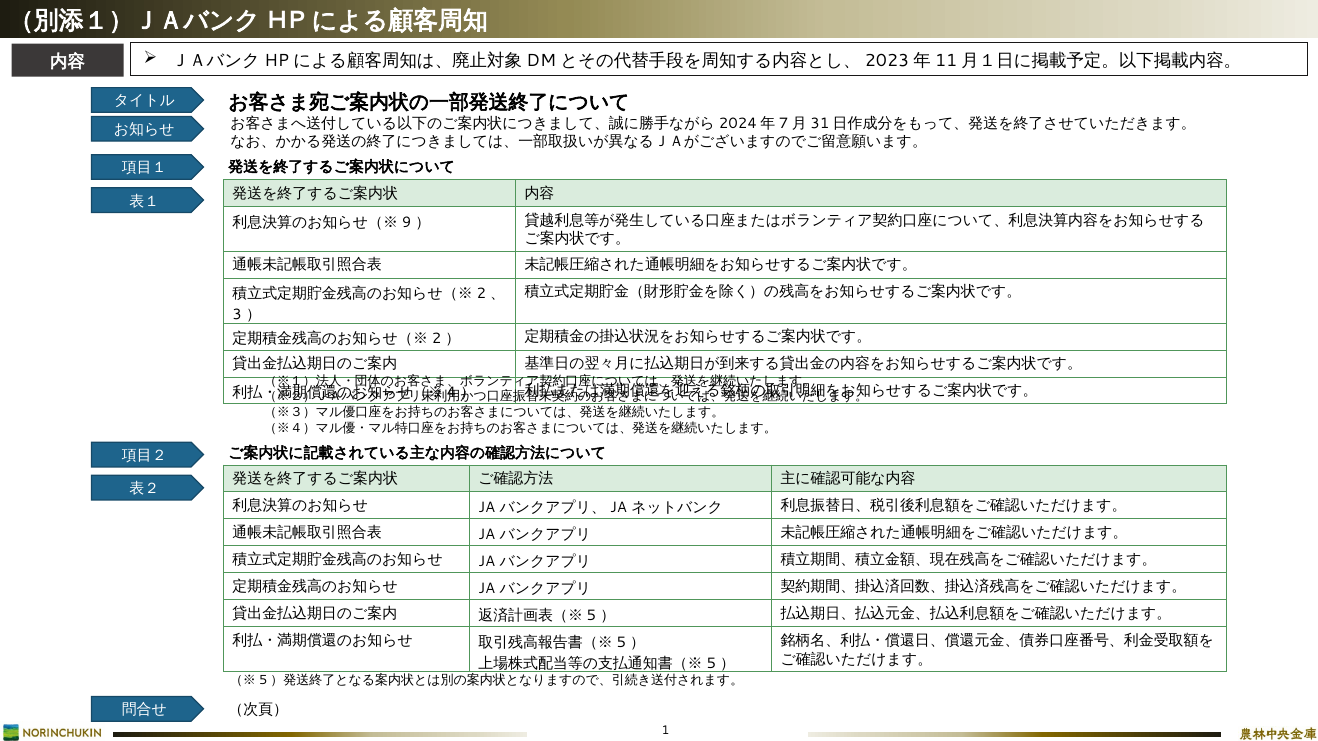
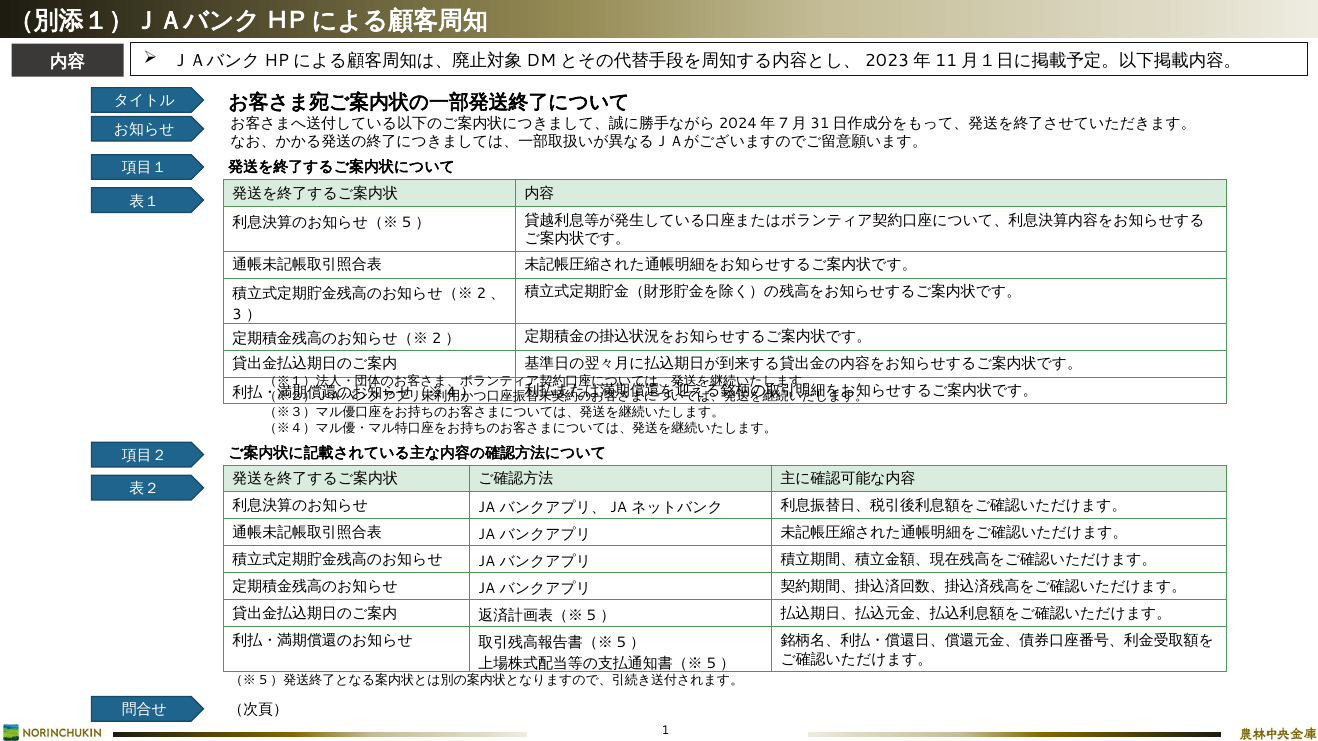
9: 9 -> 5 (407, 222)
